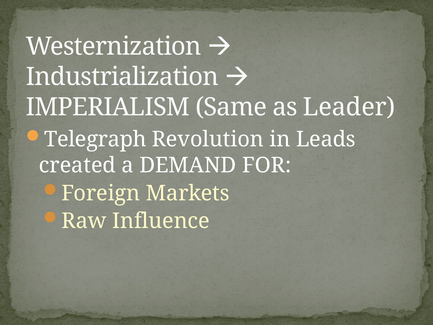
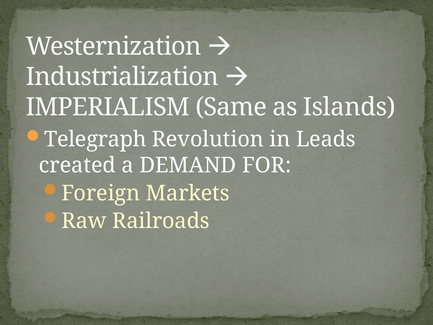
Leader: Leader -> Islands (349, 107)
Influence: Influence -> Railroads (161, 221)
